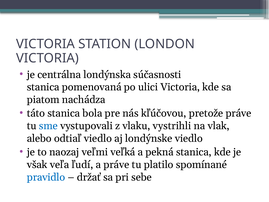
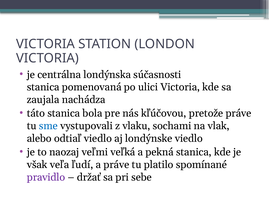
piatom: piatom -> zaujala (43, 100)
vystrihli: vystrihli -> sochami (172, 126)
pravidlo colour: blue -> purple (46, 177)
